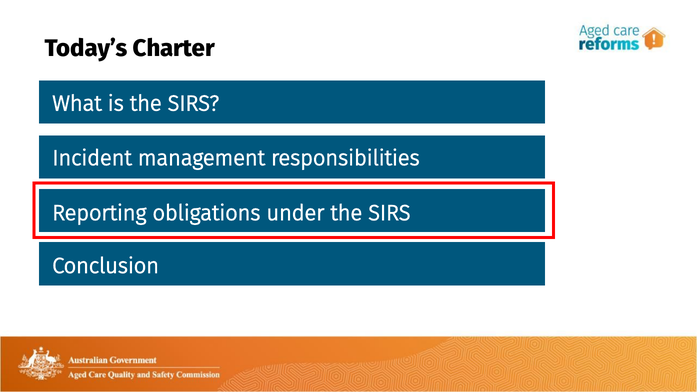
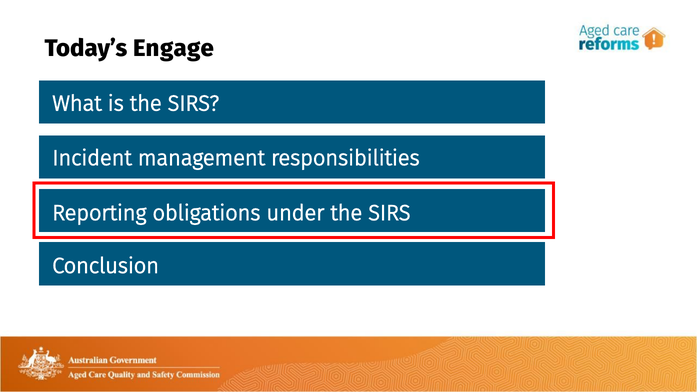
Charter: Charter -> Engage (174, 48)
